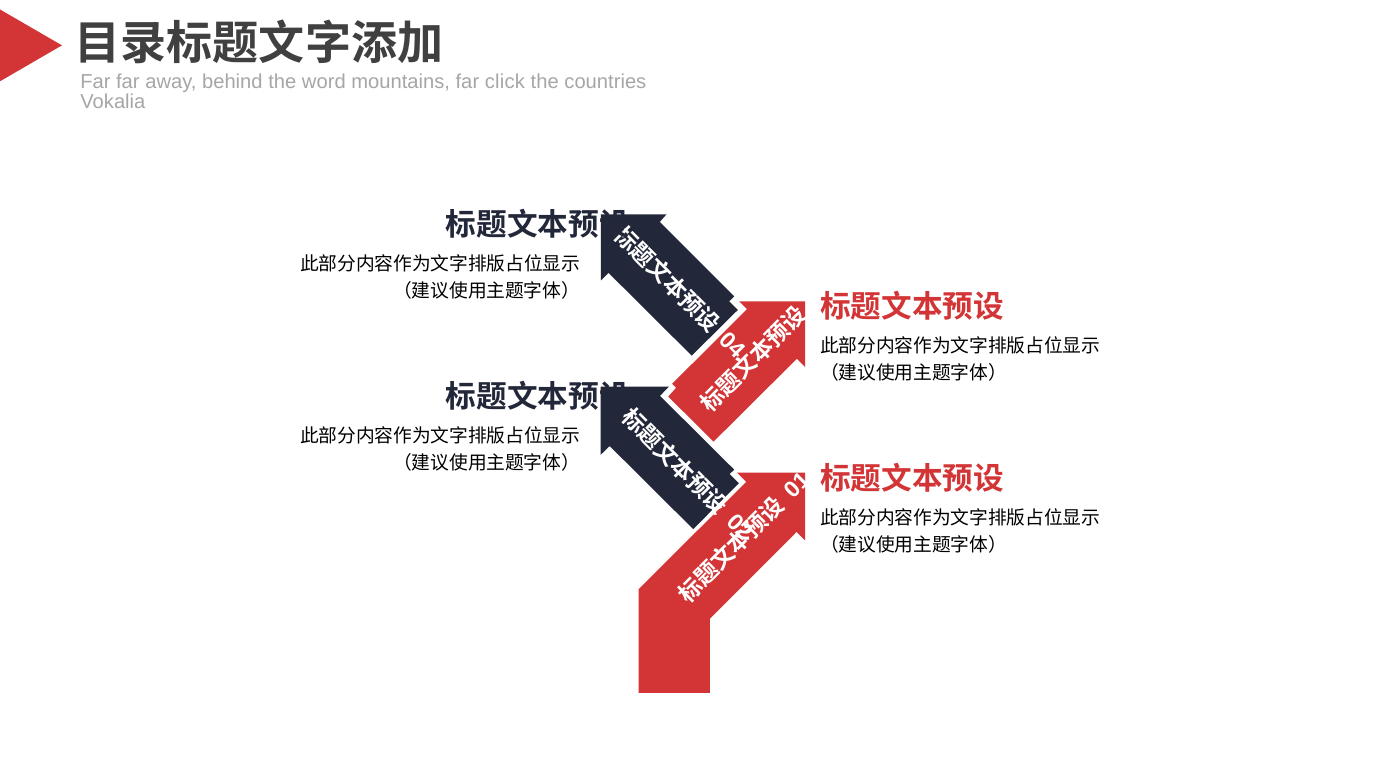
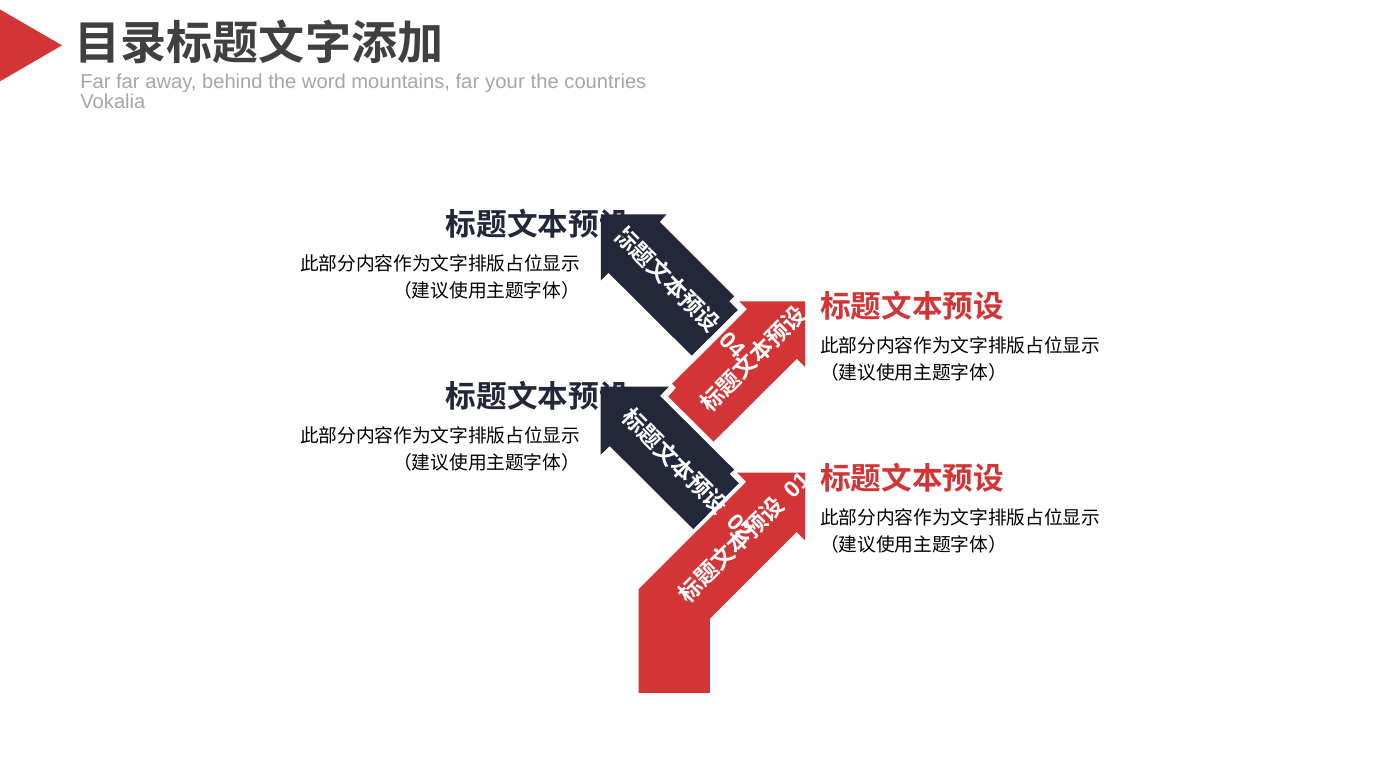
click: click -> your (505, 82)
